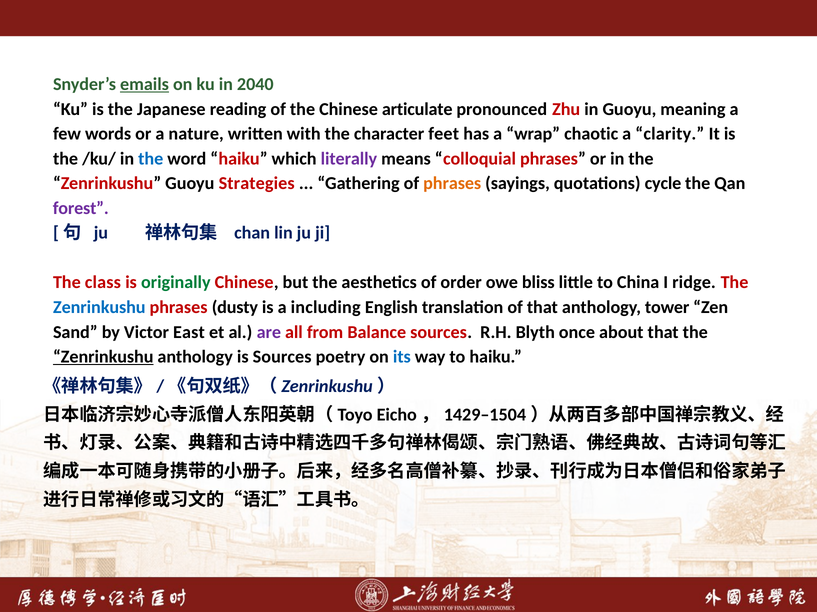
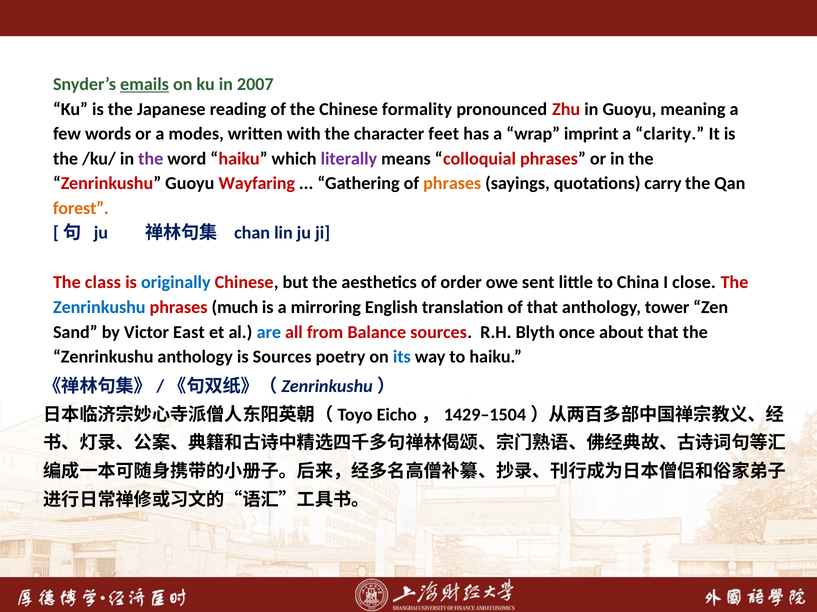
2040: 2040 -> 2007 (255, 84)
articulate: articulate -> formality (417, 109)
nature: nature -> modes (196, 134)
chaotic: chaotic -> imprint (591, 134)
the colour: blue -> purple (151, 159)
Strategies: Strategies -> Wayfaring (257, 184)
cycle: cycle -> carry (663, 184)
forest colour: purple -> orange (81, 208)
originally colour: green -> blue (176, 283)
bliss: bliss -> sent (538, 283)
ridge: ridge -> close (694, 283)
dusty: dusty -> much (235, 308)
including: including -> mirroring (326, 308)
are colour: purple -> blue (269, 332)
Zenrinkushu underline: present -> none (103, 357)
